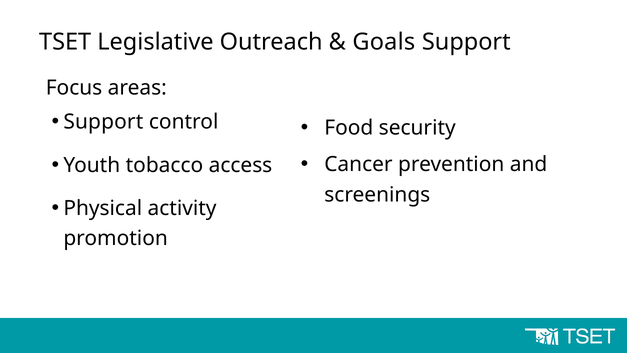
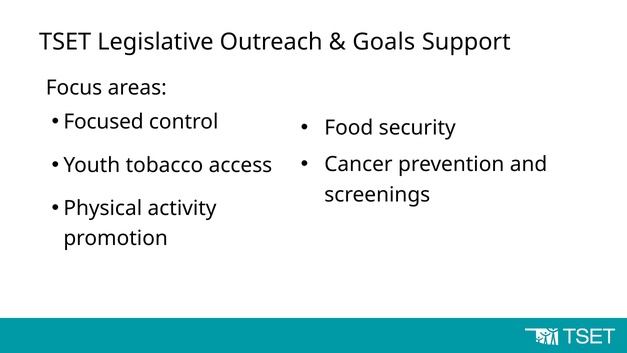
Support: Support -> Focused (104, 122)
